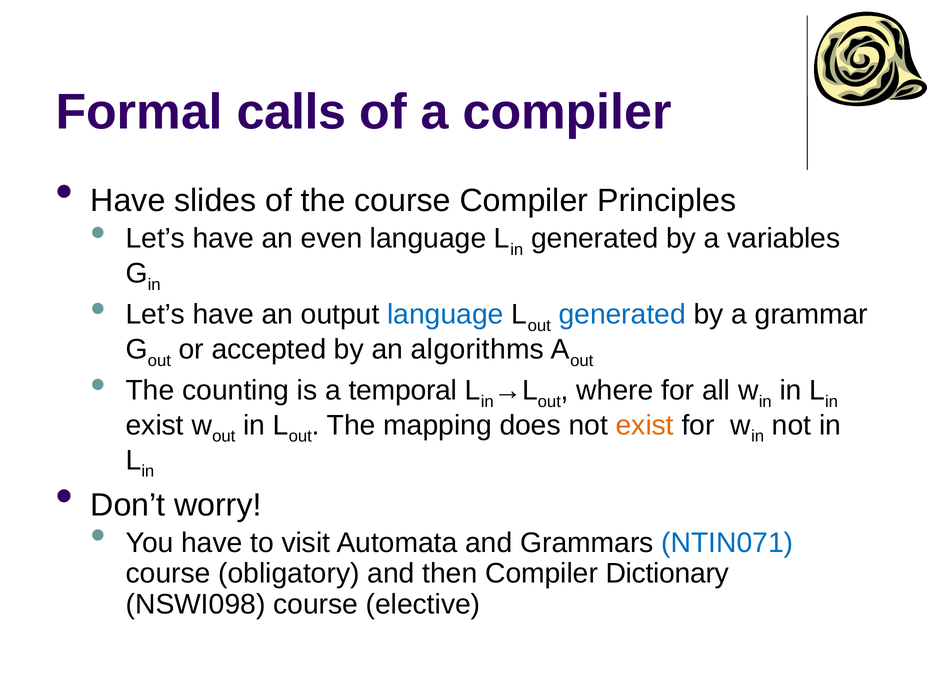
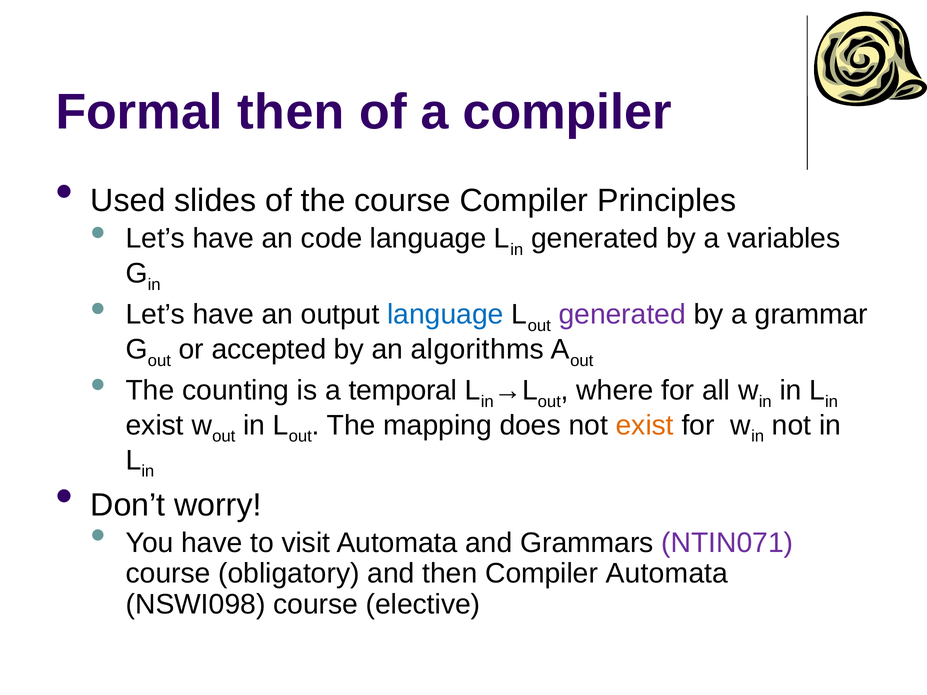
Formal calls: calls -> then (291, 112)
Have: Have -> Used (128, 201)
even: even -> code (332, 239)
generated colour: blue -> purple (622, 315)
NTIN071 colour: blue -> purple (727, 543)
Compiler Dictionary: Dictionary -> Automata (667, 574)
